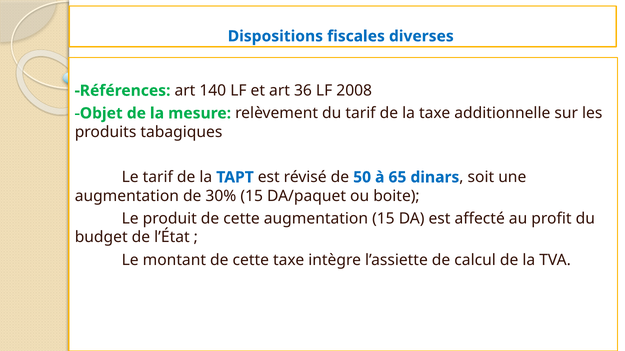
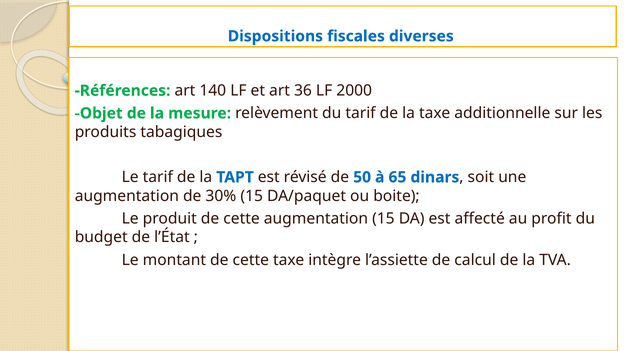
2008: 2008 -> 2000 (354, 91)
